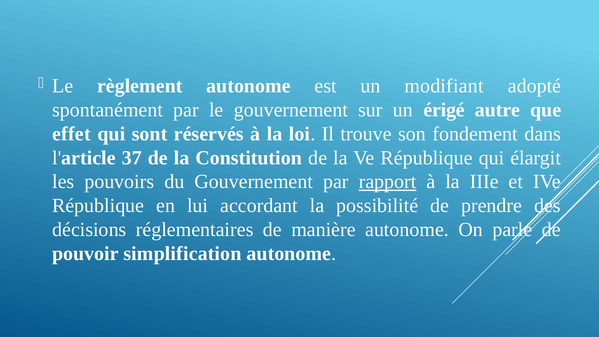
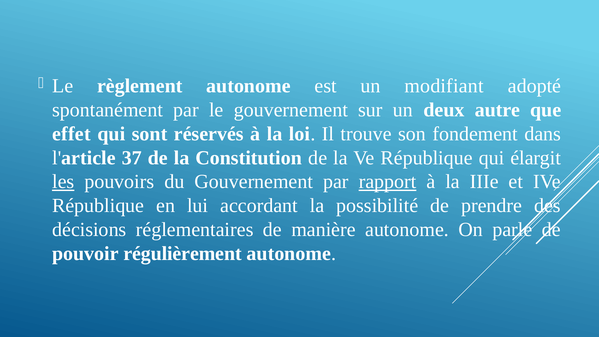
érigé: érigé -> deux (444, 110)
les underline: none -> present (63, 182)
simplification: simplification -> régulièrement (183, 254)
